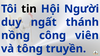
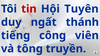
tin colour: black -> red (29, 9)
Người: Người -> Tuyên (81, 9)
nồng: nồng -> tiếng (16, 36)
